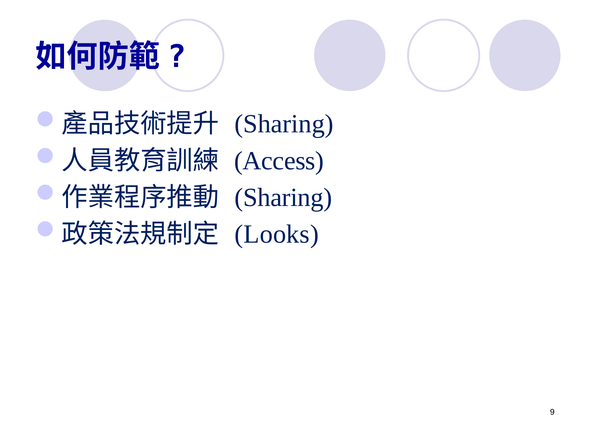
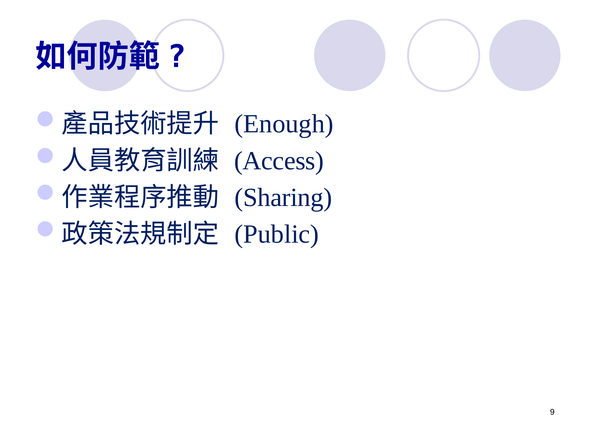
Sharing: Sharing -> Enough (284, 124)
Looks: Looks -> Public (277, 234)
